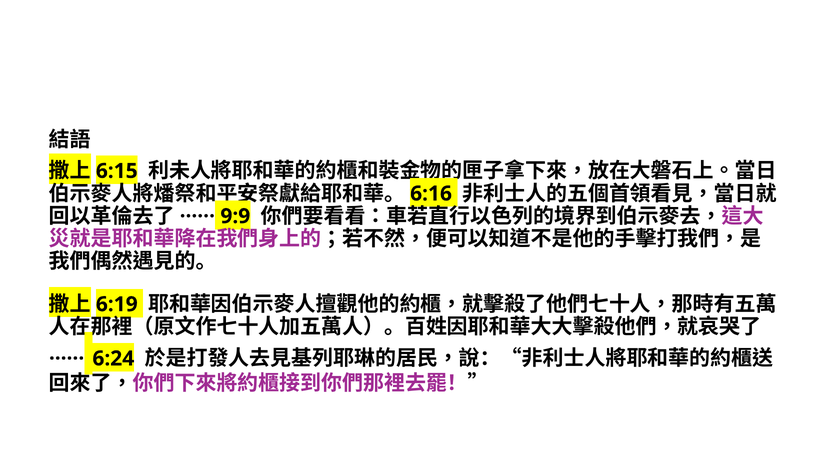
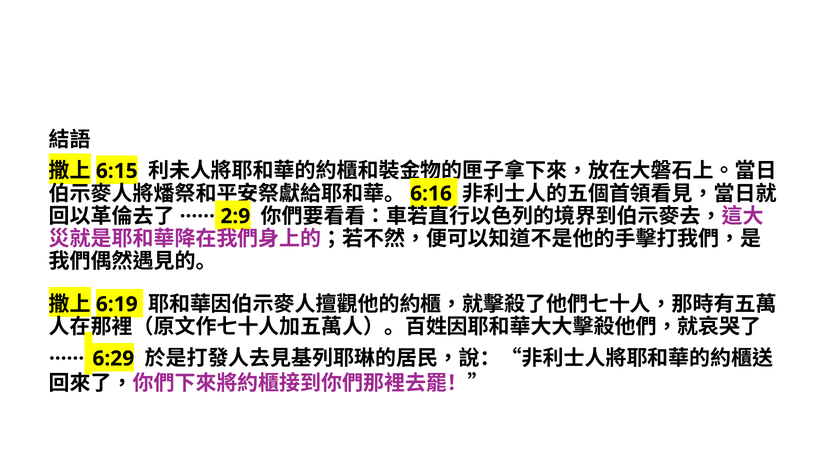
9:9: 9:9 -> 2:9 (235, 216)
6:24: 6:24 -> 6:29 (113, 359)
